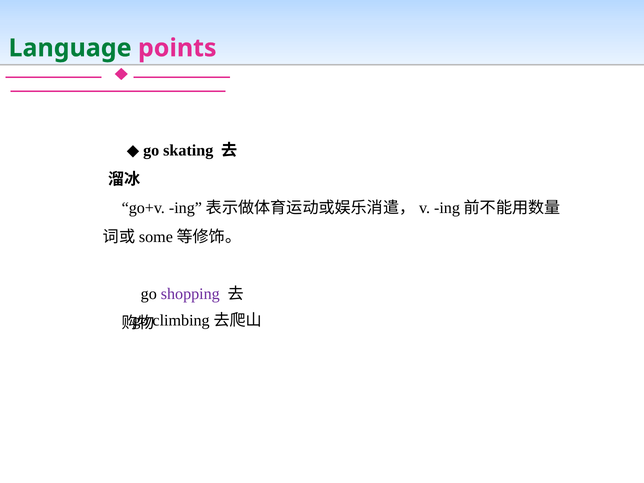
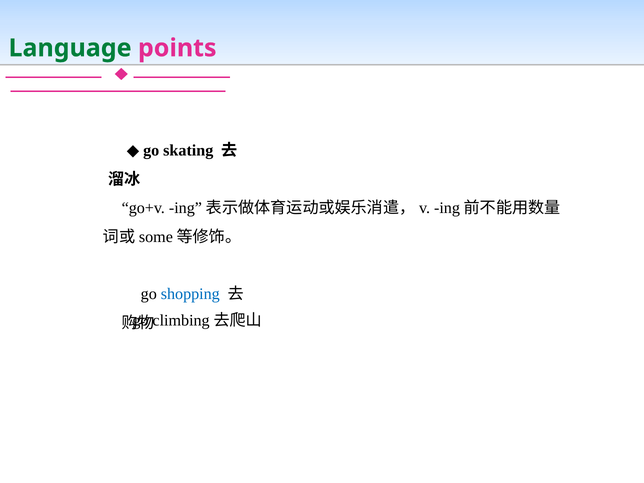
shopping colour: purple -> blue (190, 294)
